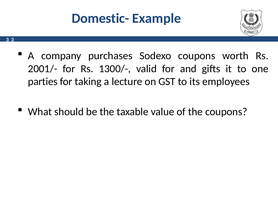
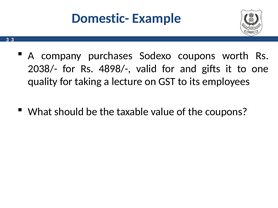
2001/-: 2001/- -> 2038/- (43, 69)
1300/-: 1300/- -> 4898/- (115, 69)
parties: parties -> quality (43, 82)
